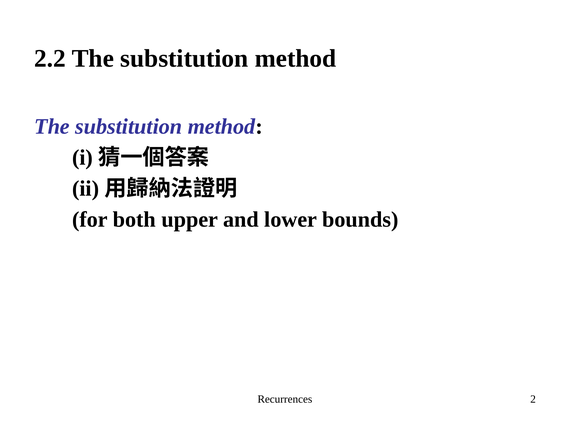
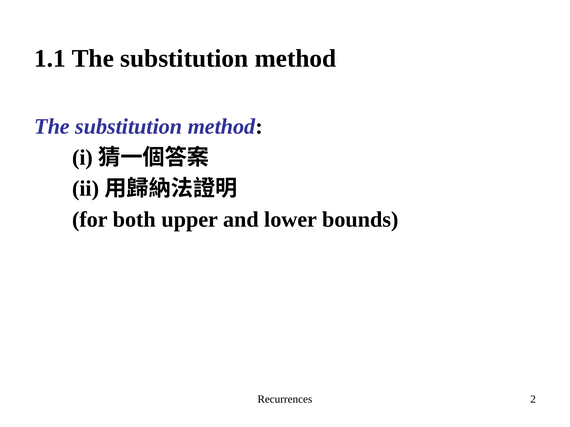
2.2: 2.2 -> 1.1 (50, 59)
